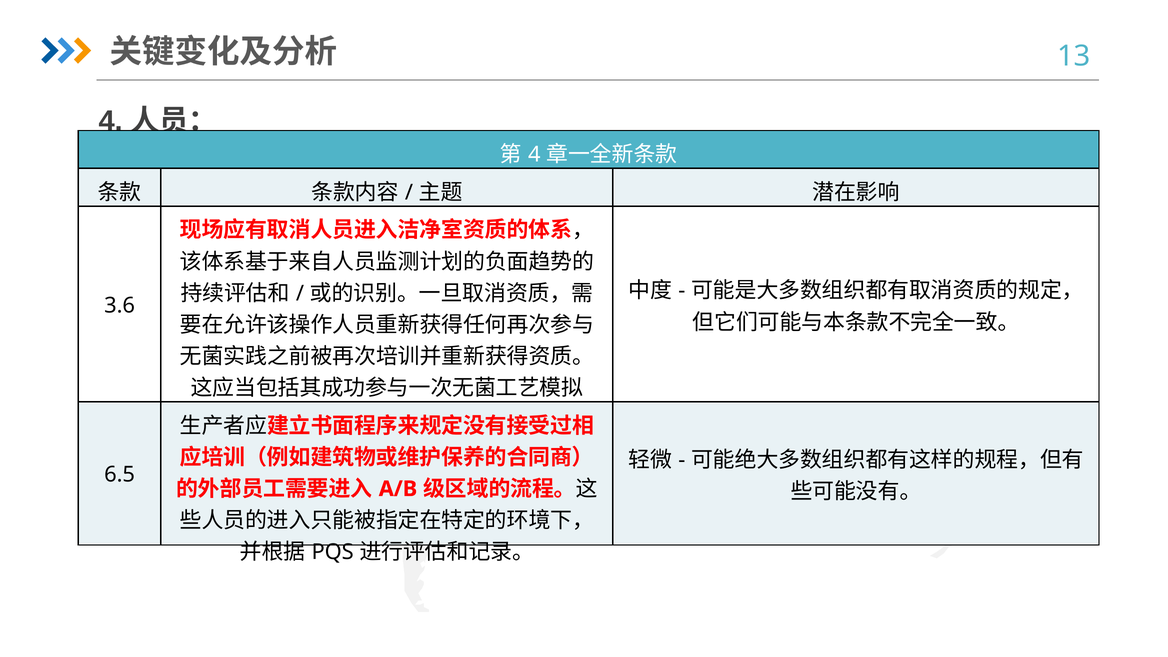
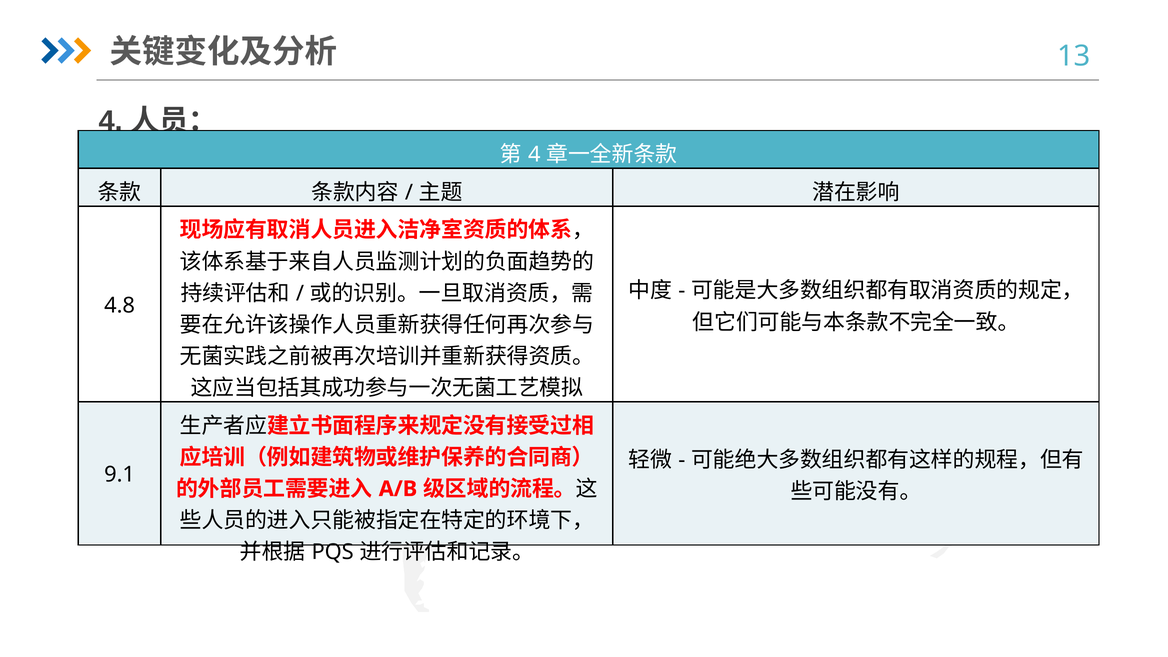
3.6: 3.6 -> 4.8 (120, 305)
6.5: 6.5 -> 9.1 (120, 475)
